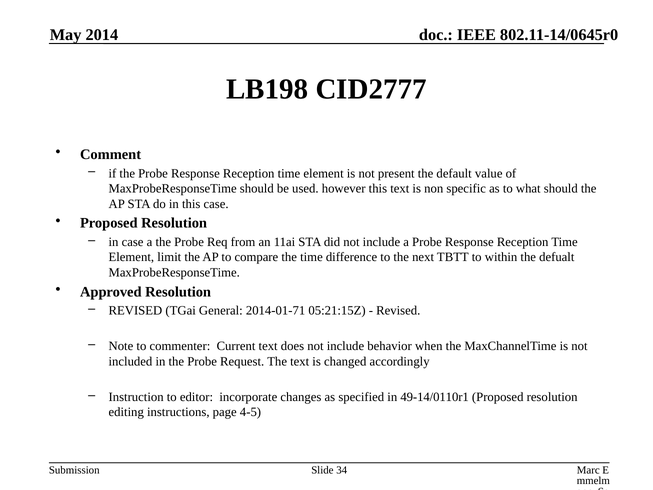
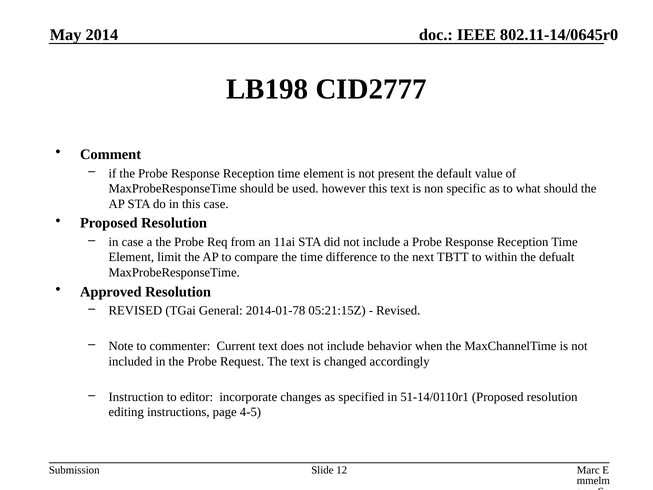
2014-01-71: 2014-01-71 -> 2014-01-78 (276, 310)
49-14/0110r1: 49-14/0110r1 -> 51-14/0110r1 (435, 397)
34: 34 -> 12 (342, 470)
